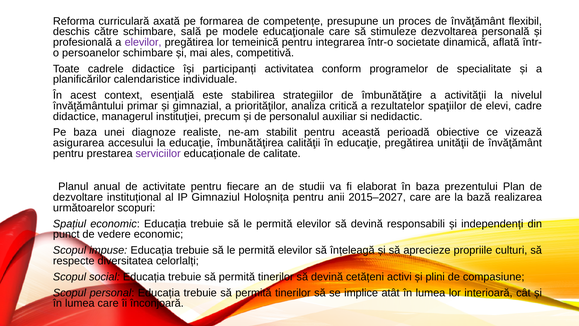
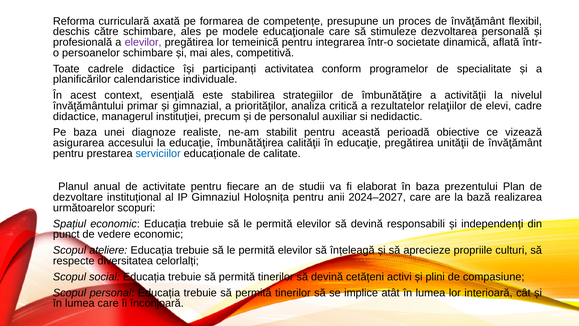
schimbare sală: sală -> ales (191, 32)
spaţiilor: spaţiilor -> relaţiilor (447, 106)
serviciilor colour: purple -> blue (158, 153)
2015–2027: 2015–2027 -> 2024–2027 (377, 197)
impuse: impuse -> ateliere (108, 250)
